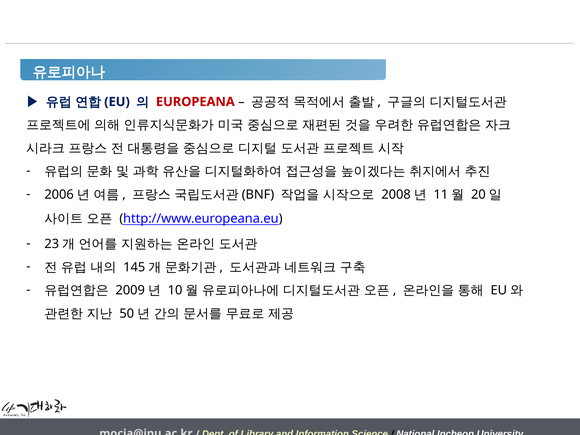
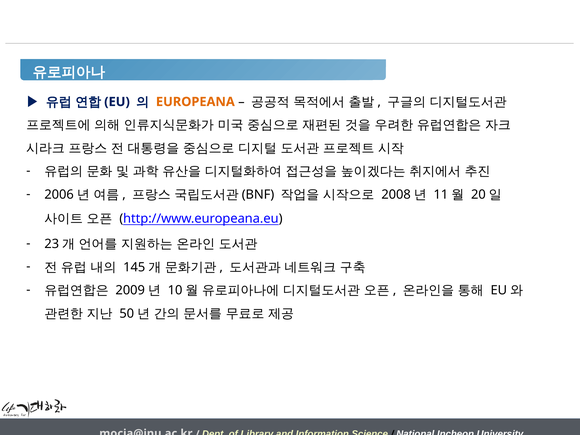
EUROPEANA colour: red -> orange (195, 102)
